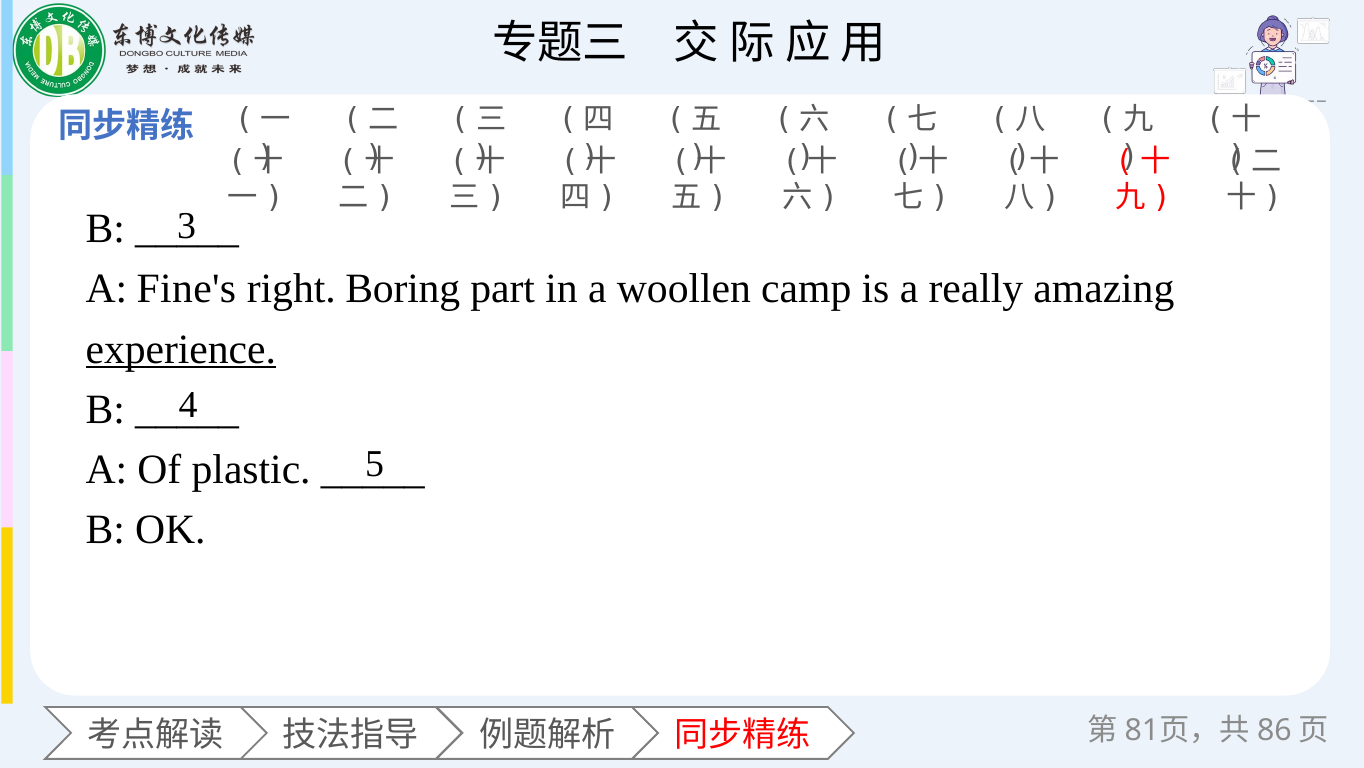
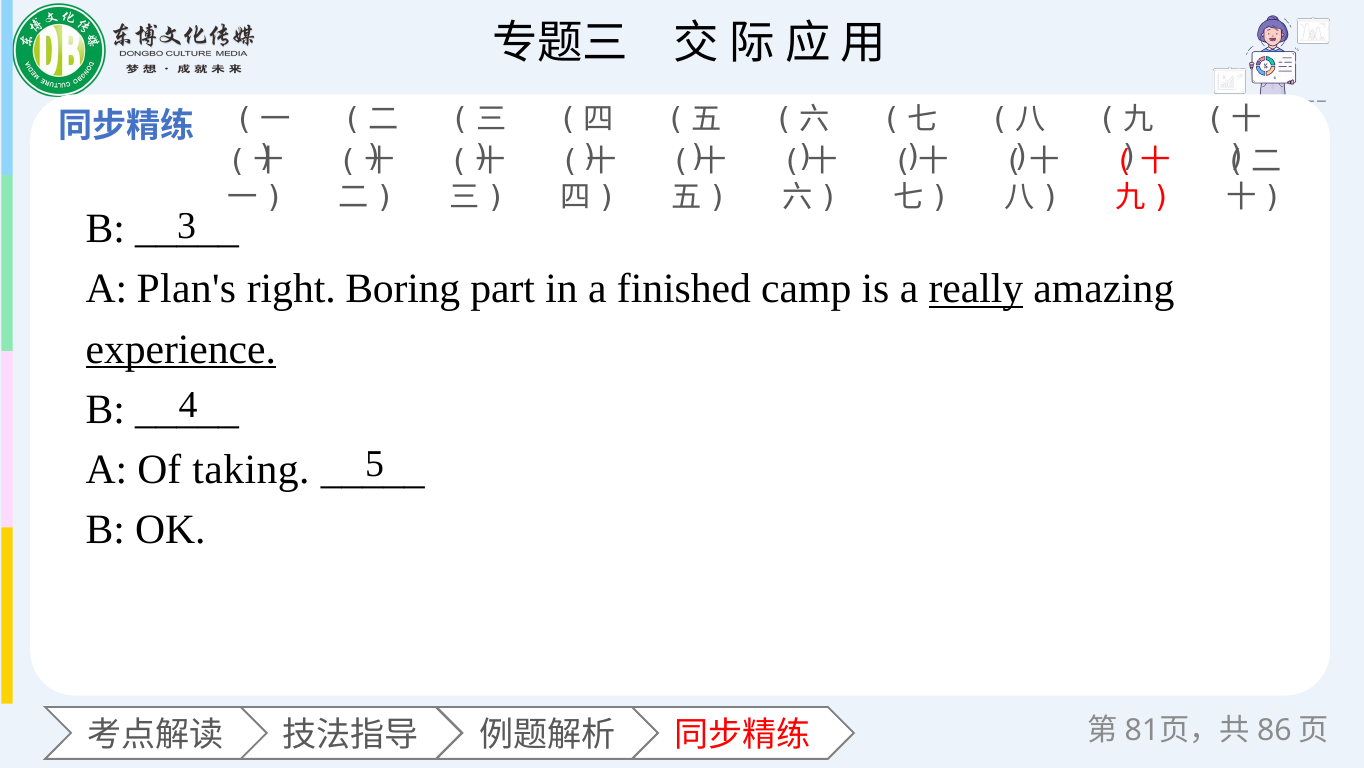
Fine's: Fine's -> Plan's (186, 289)
woollen: woollen -> finished (684, 289)
really underline: none -> present (976, 289)
plastic: plastic -> taking (251, 469)
